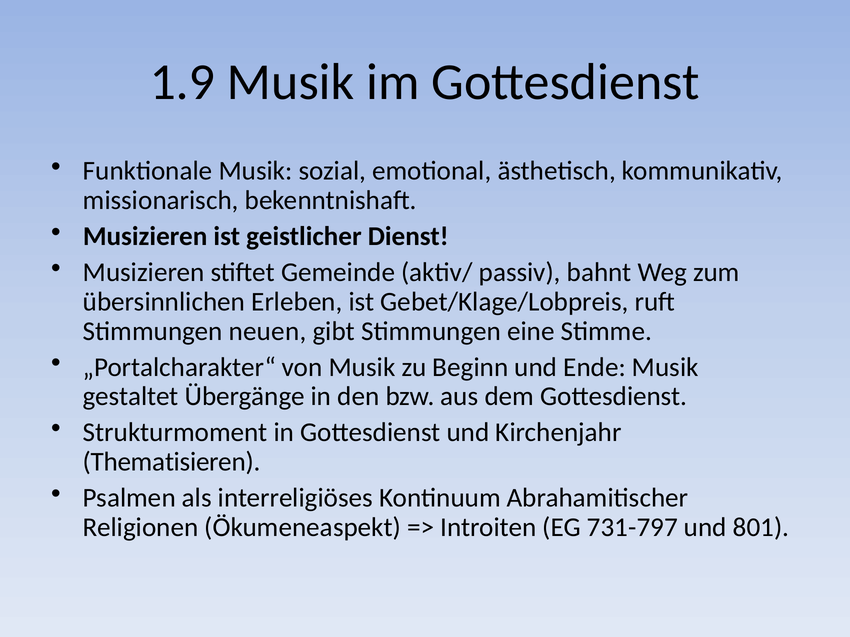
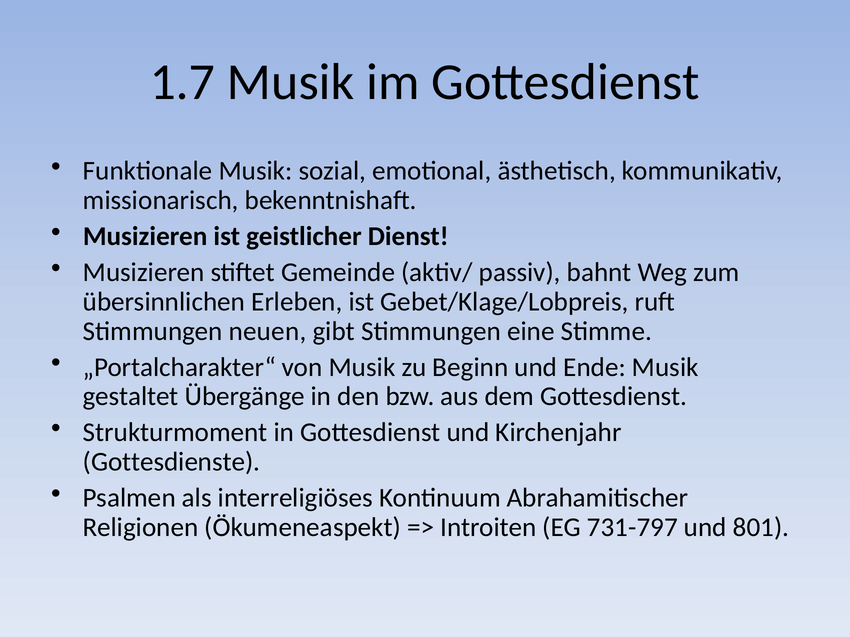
1.9: 1.9 -> 1.7 (182, 82)
Thematisieren: Thematisieren -> Gottesdienste (171, 462)
